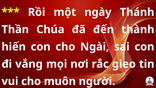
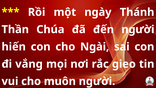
đến thành: thành -> người (138, 29)
